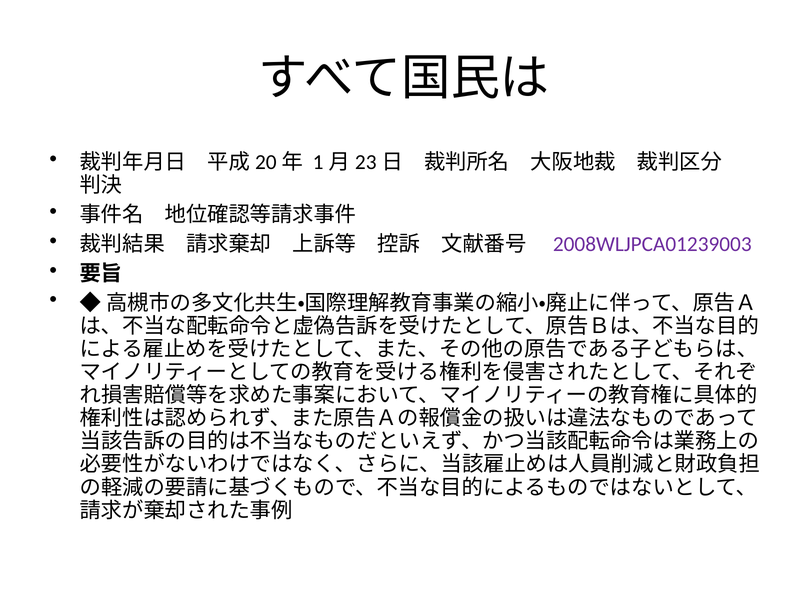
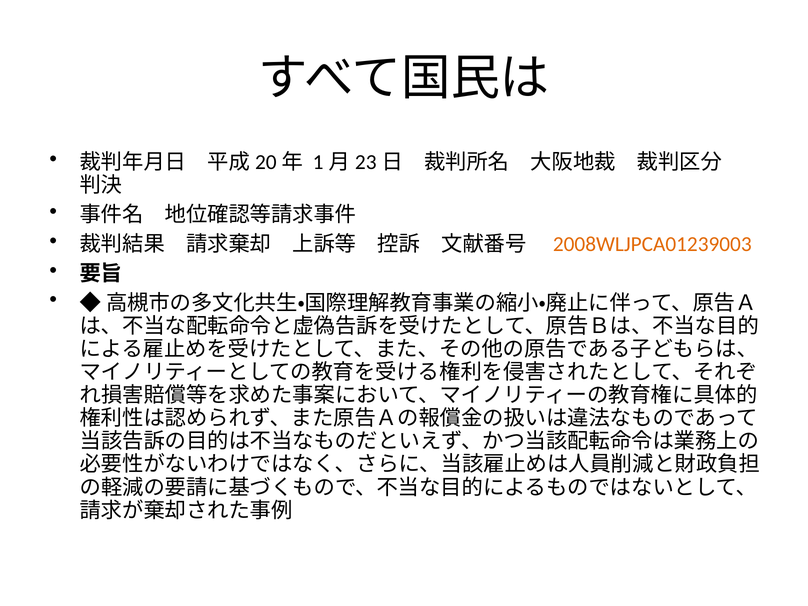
2008WLJPCA01239003 colour: purple -> orange (652, 244)
